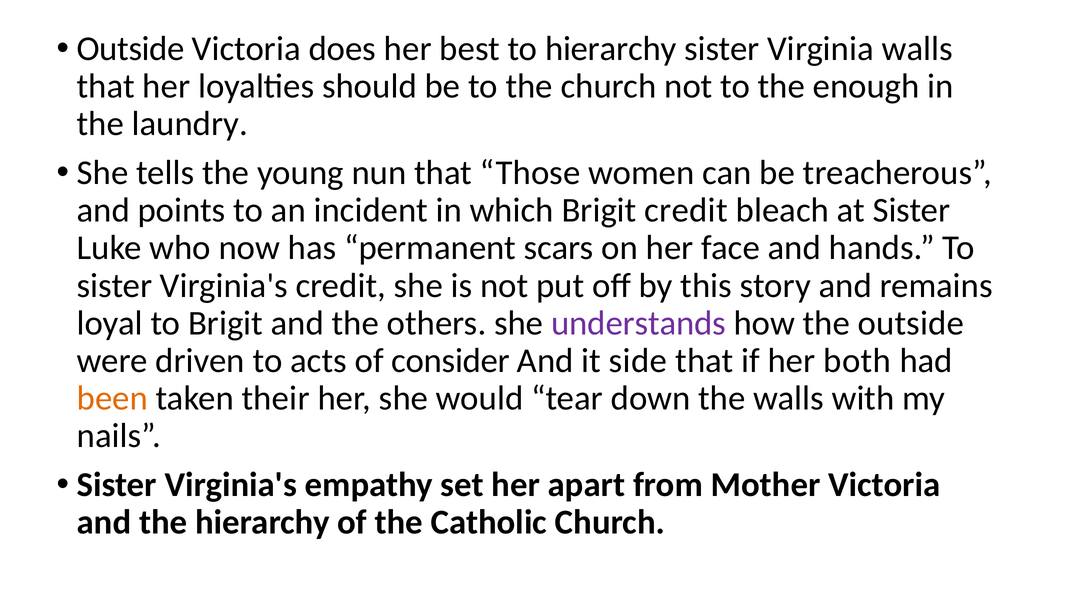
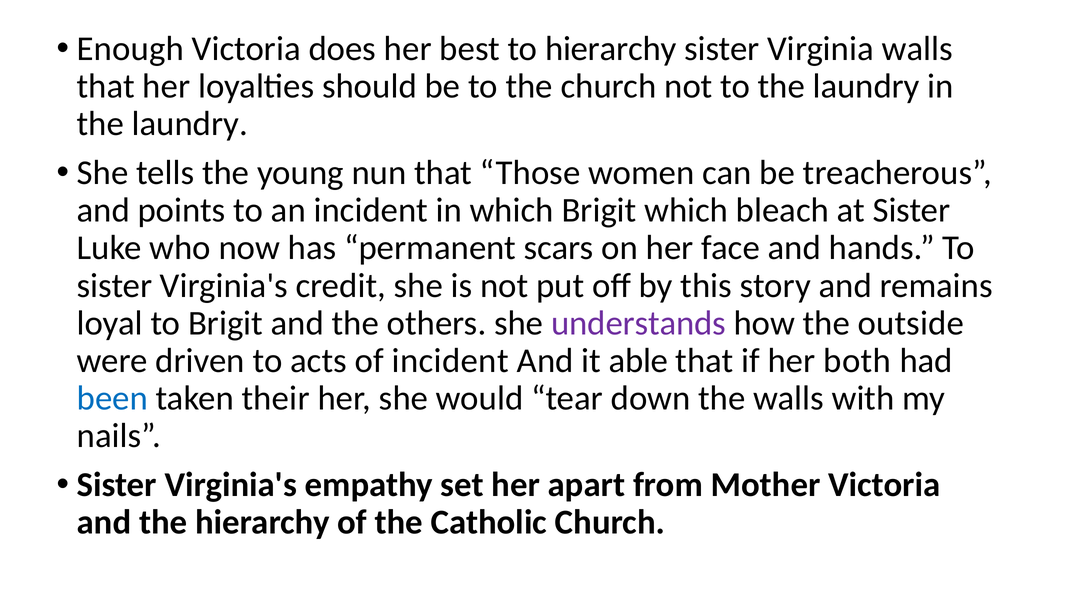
Outside: Outside -> Enough (130, 49)
to the enough: enough -> laundry (866, 86)
Brigit credit: credit -> which (686, 210)
of consider: consider -> incident (450, 361)
side: side -> able (638, 361)
been colour: orange -> blue (112, 399)
